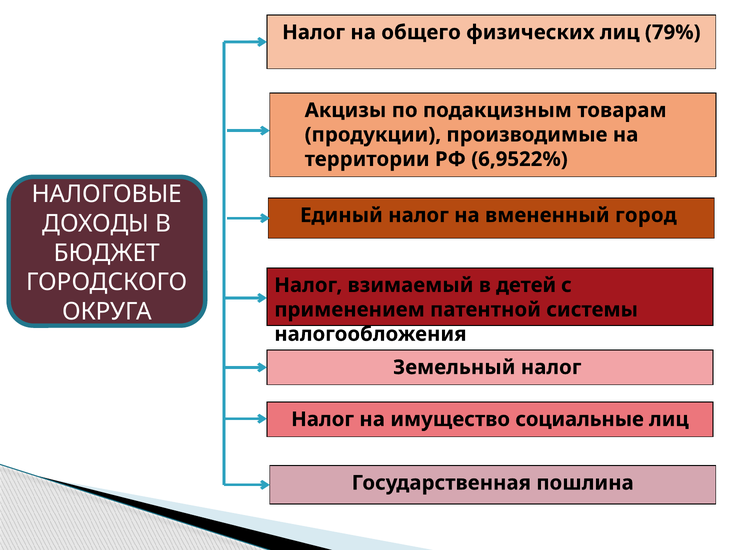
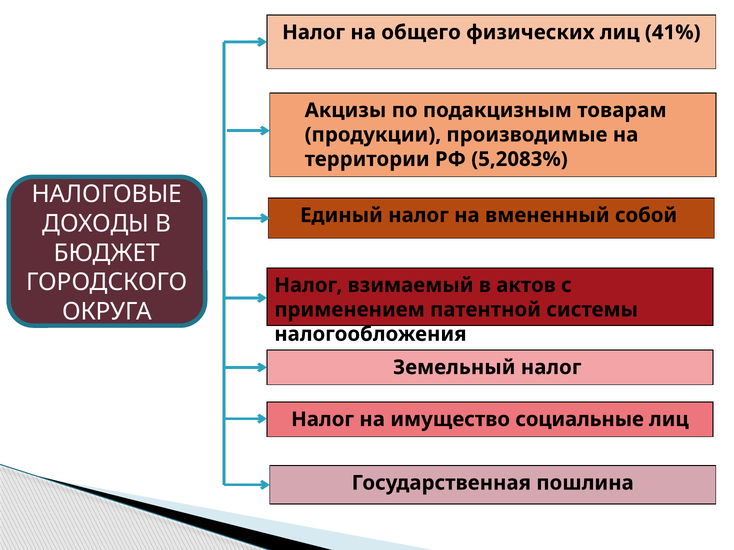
79%: 79% -> 41% (673, 32)
6,9522%: 6,9522% -> 5,2083% (519, 159)
город: город -> собой (646, 215)
детей: детей -> актов (526, 285)
